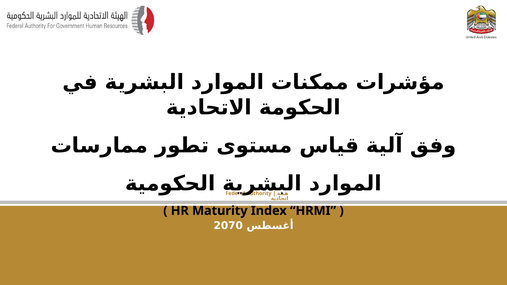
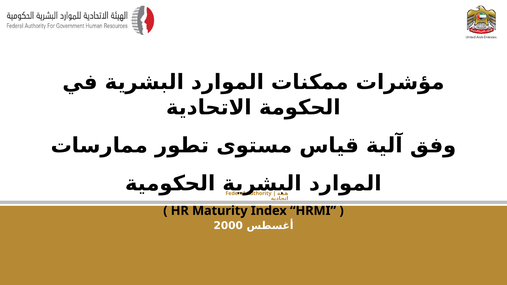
2070: 2070 -> 2000 (228, 226)
